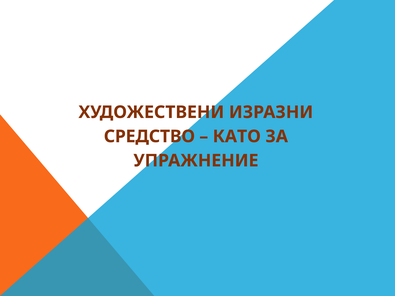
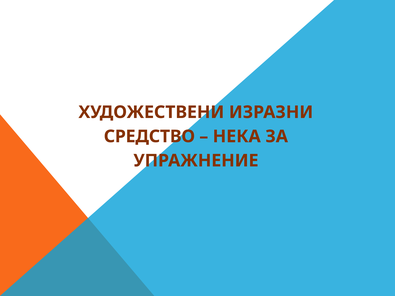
КАТО: КАТО -> НЕКА (237, 137)
